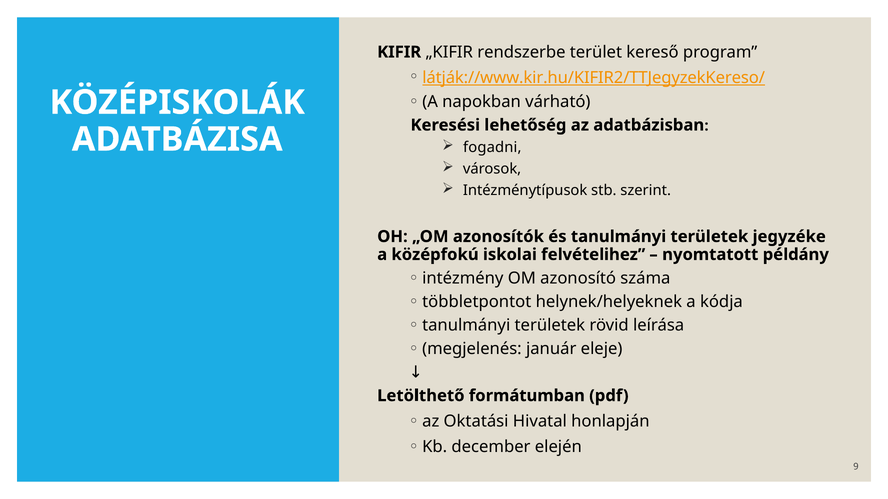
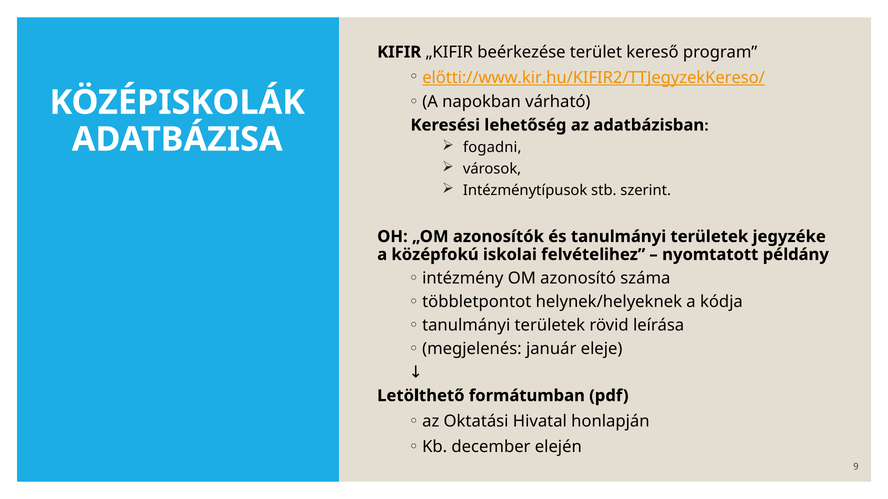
rendszerbe: rendszerbe -> beérkezése (521, 52)
látják://www.kir.hu/KIFIR2/TTJegyzekKereso/: látják://www.kir.hu/KIFIR2/TTJegyzekKereso/ -> előtti://www.kir.hu/KIFIR2/TTJegyzekKereso/ (594, 78)
